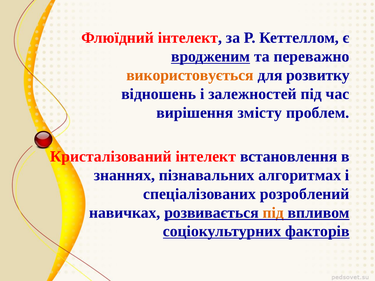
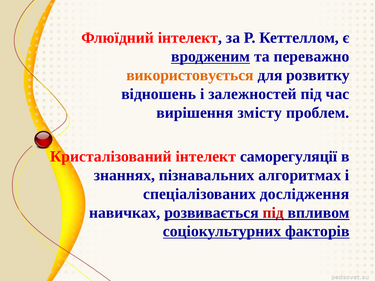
встановлення: встановлення -> саморегуляції (289, 157)
розроблений: розроблений -> дослідження (305, 194)
під colour: orange -> red (273, 213)
